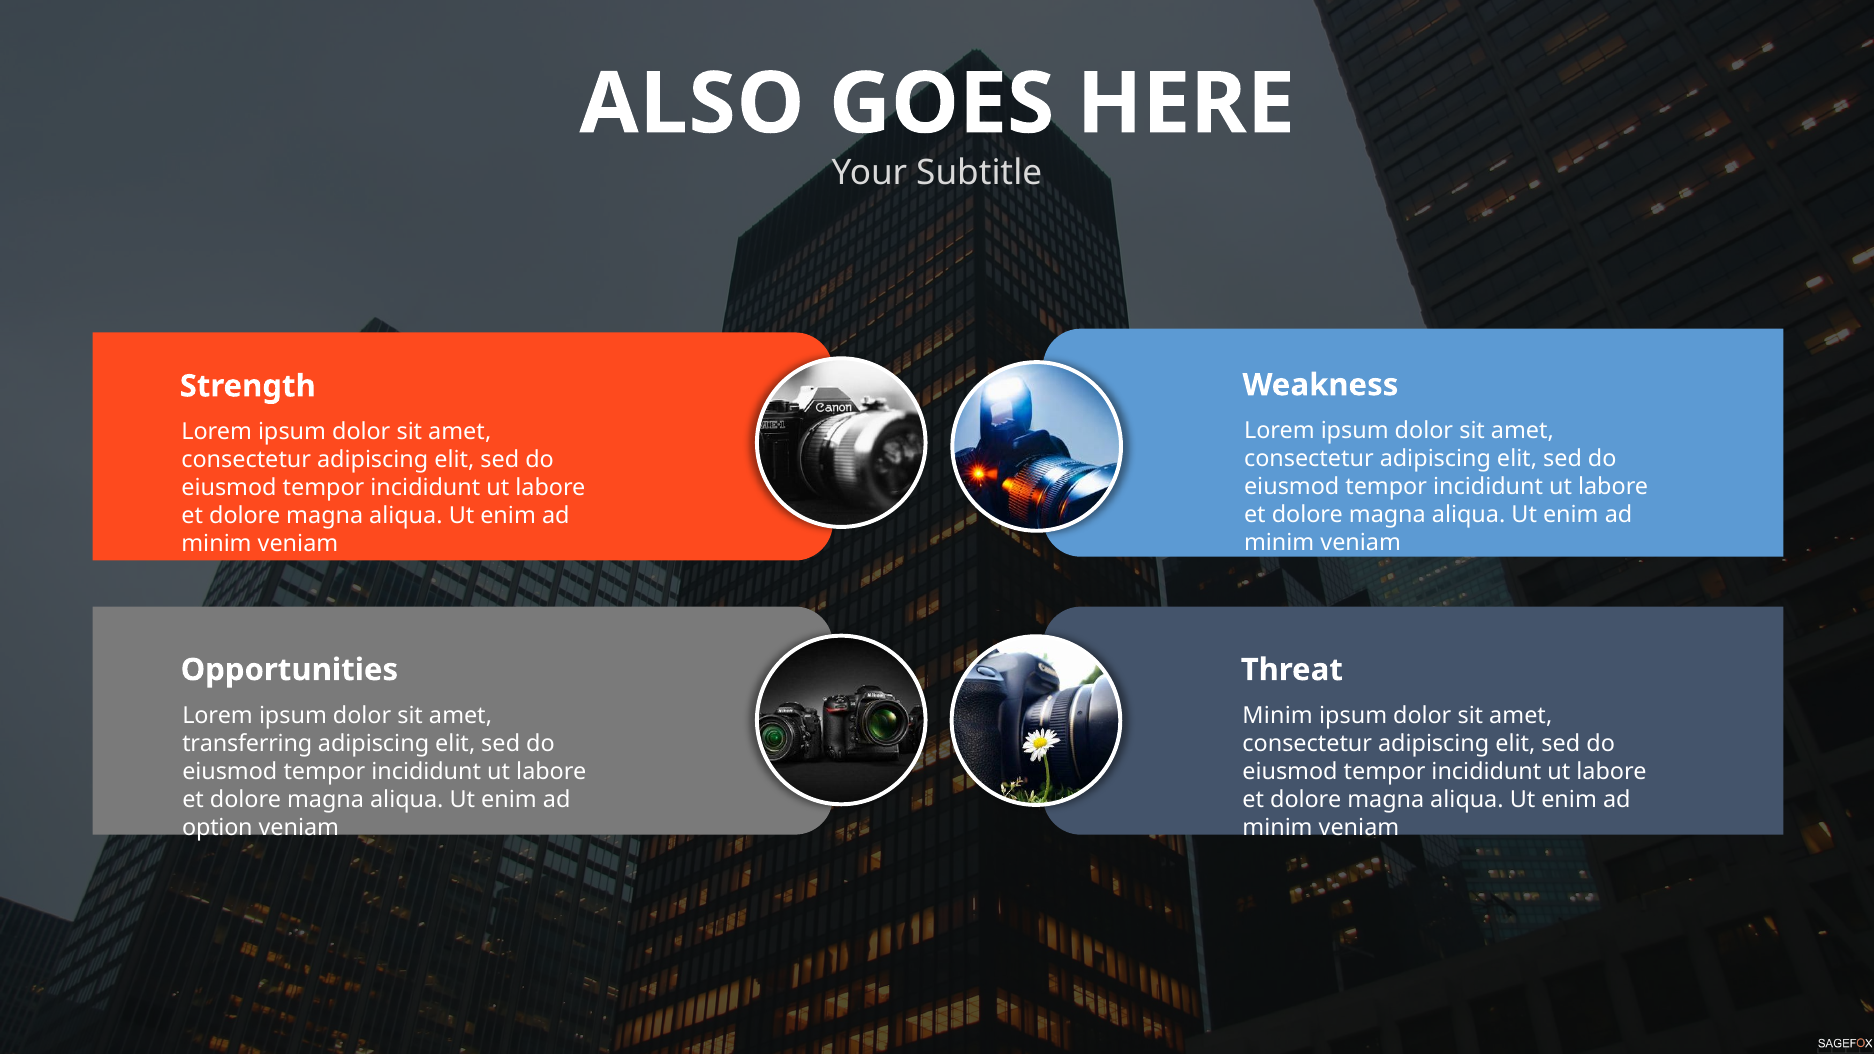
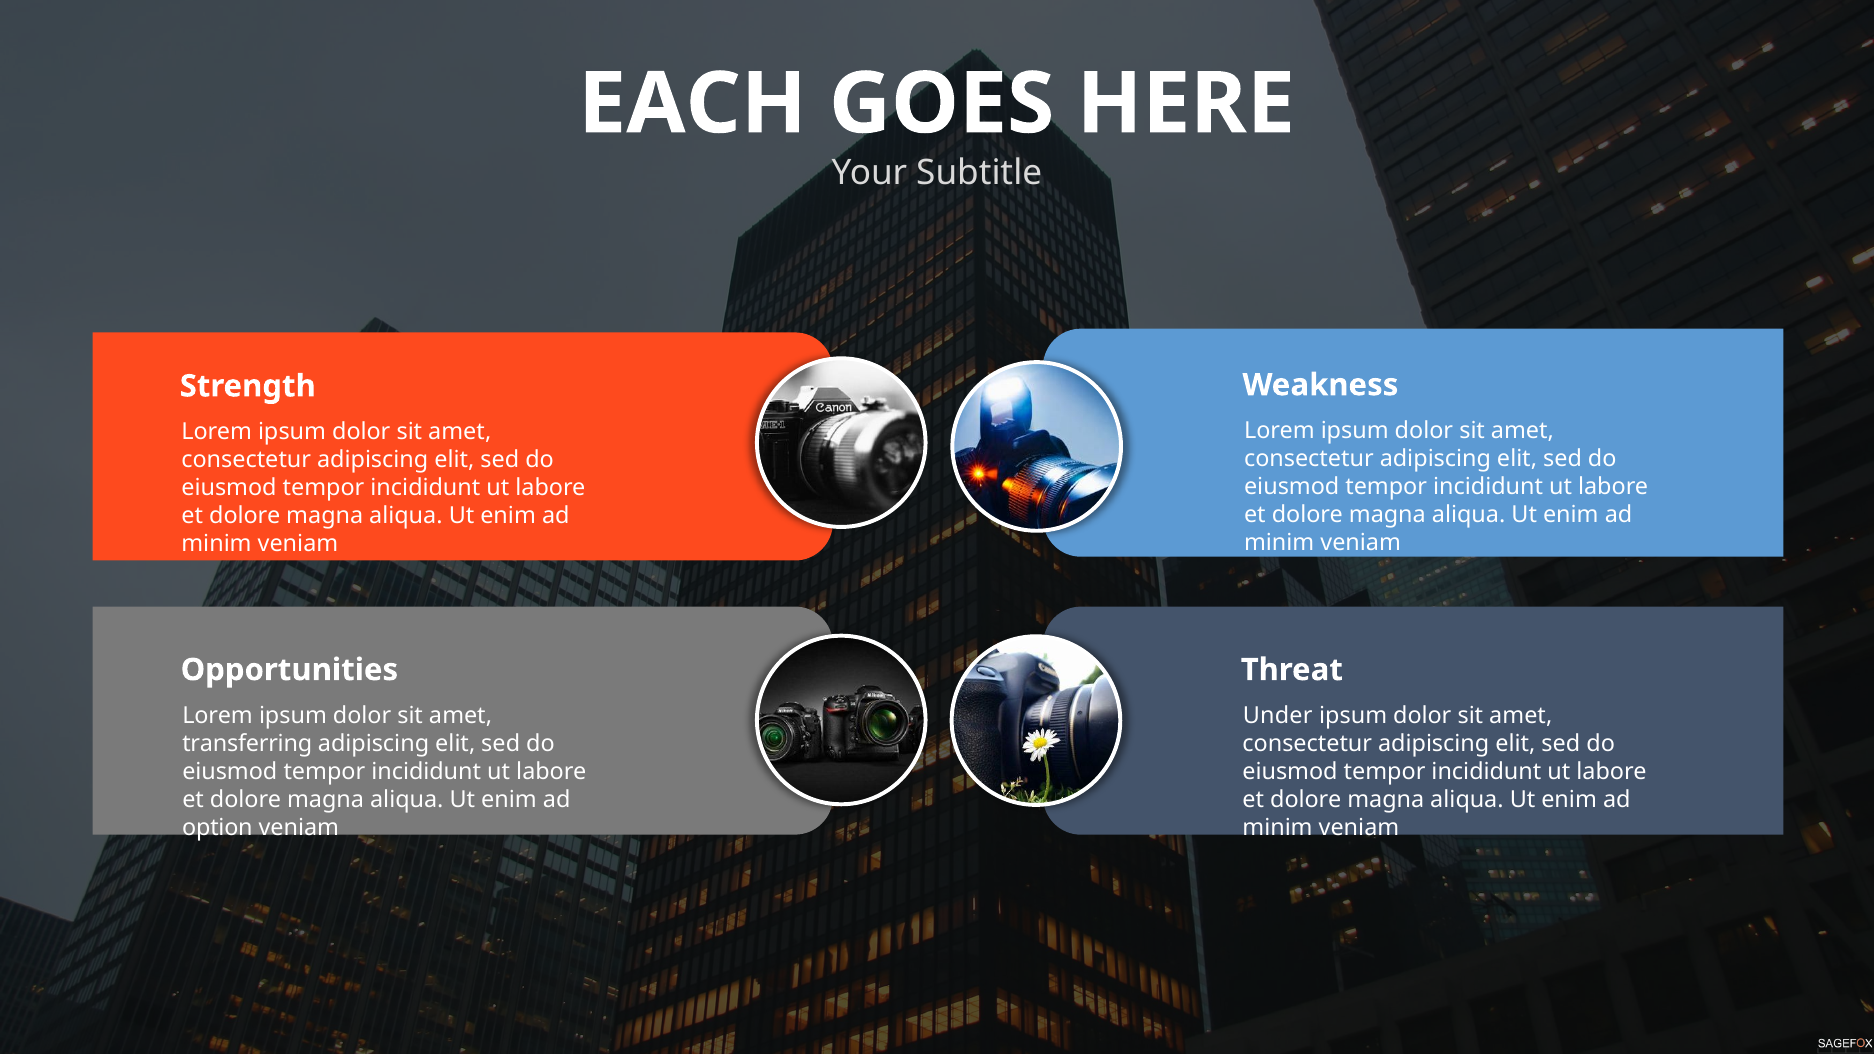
ALSO: ALSO -> EACH (692, 104)
Minim: Minim -> Under (1278, 716)
